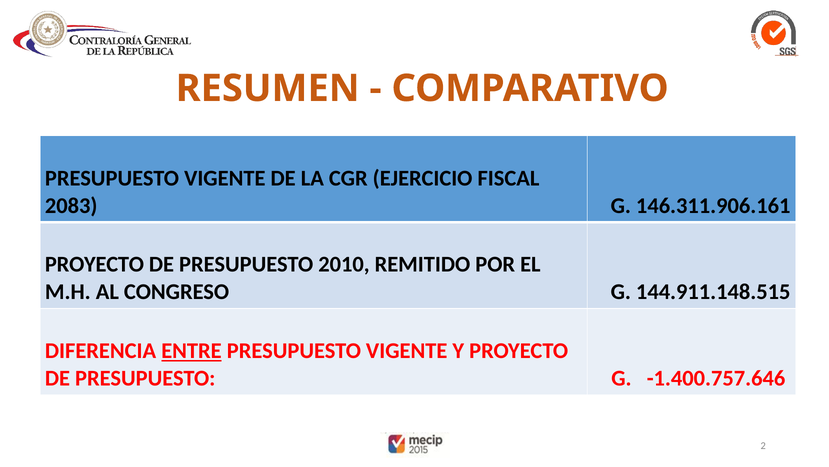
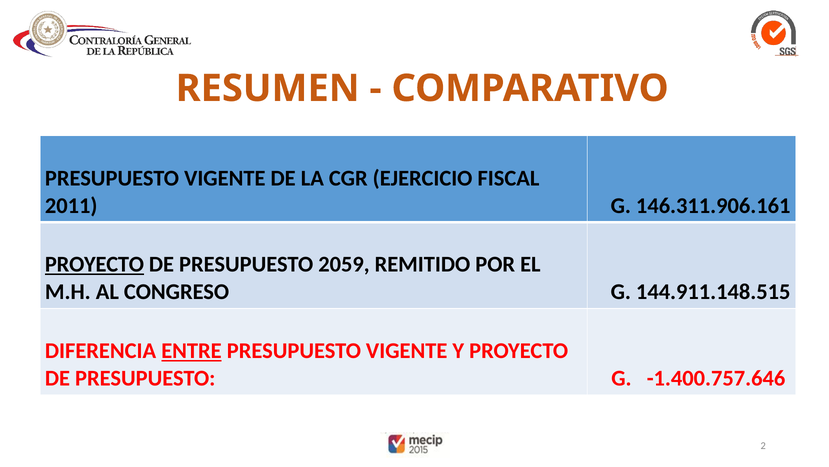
2083: 2083 -> 2011 (71, 205)
PROYECTO underline: none -> present (95, 264)
2010: 2010 -> 2059 (344, 264)
